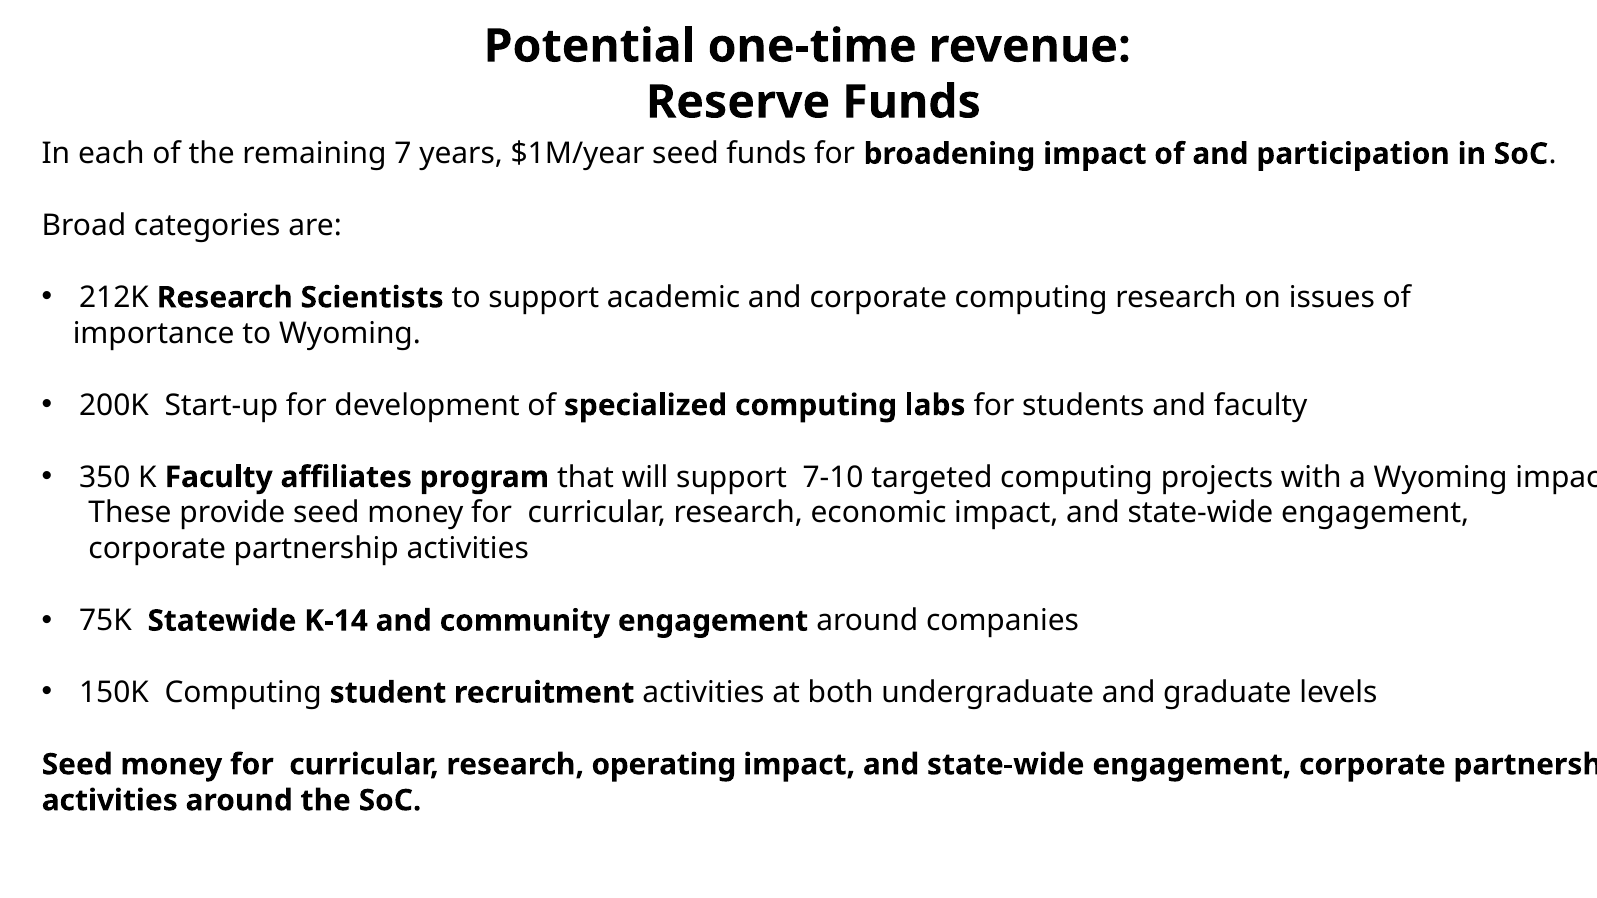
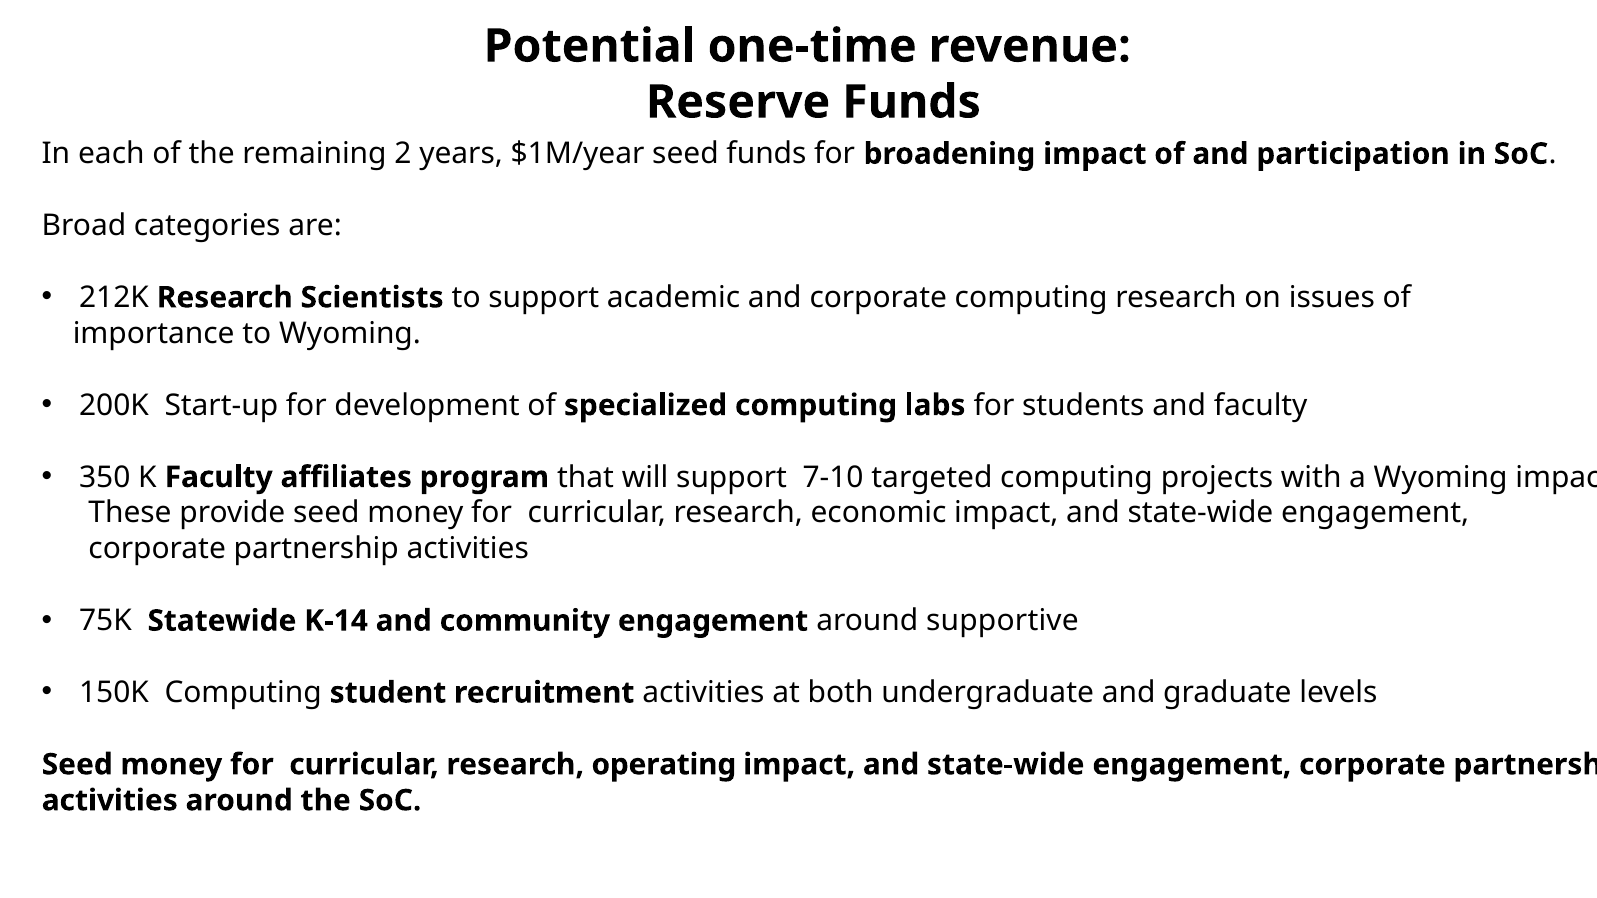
7: 7 -> 2 (403, 154)
companies: companies -> supportive (1002, 621)
